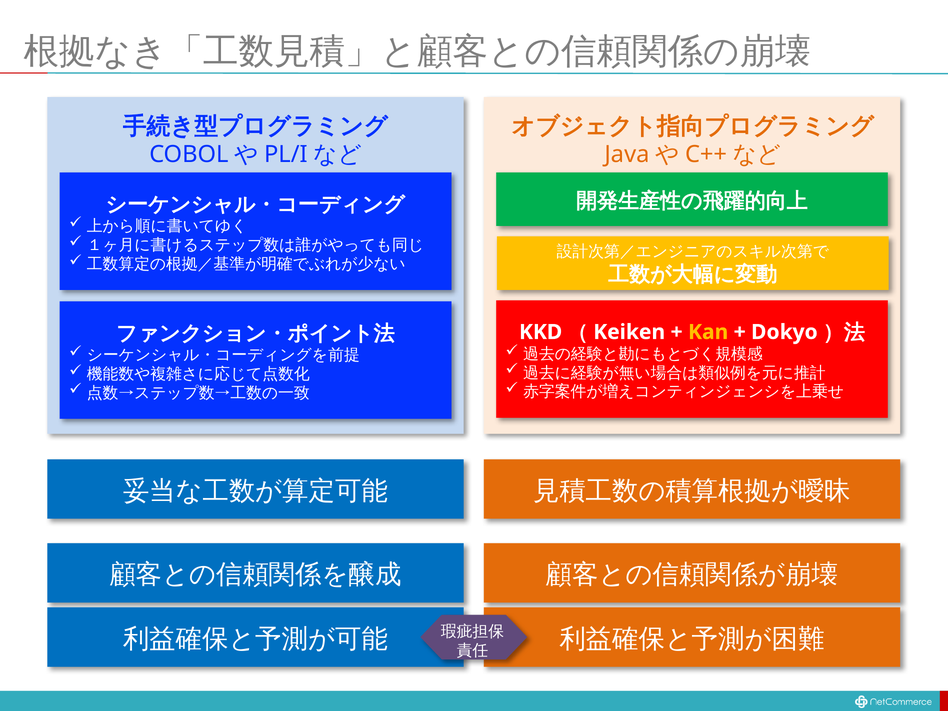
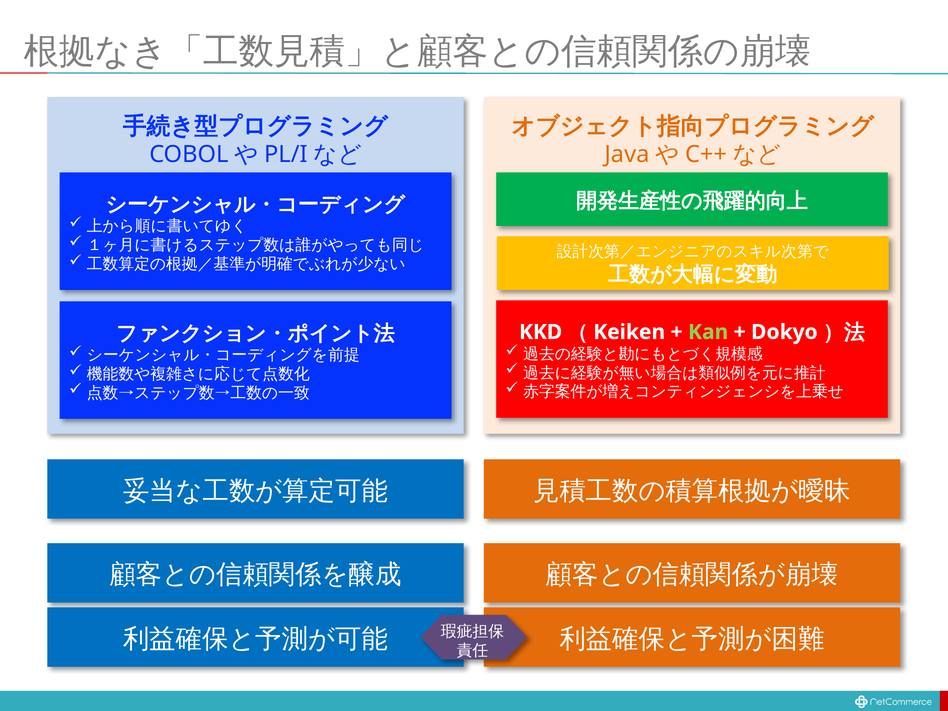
Kan colour: yellow -> light green (708, 332)
